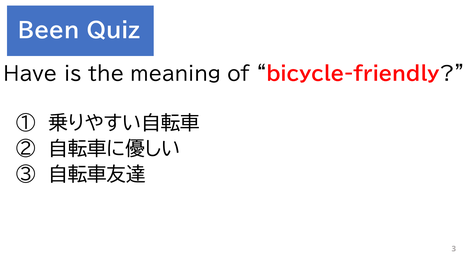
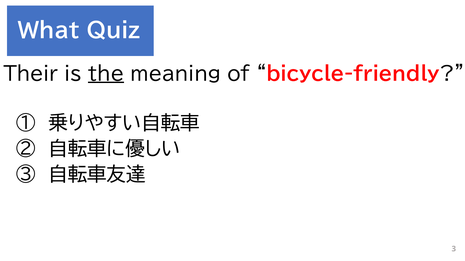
Been: Been -> What (49, 31)
Have: Have -> Their (31, 74)
the underline: none -> present (106, 74)
